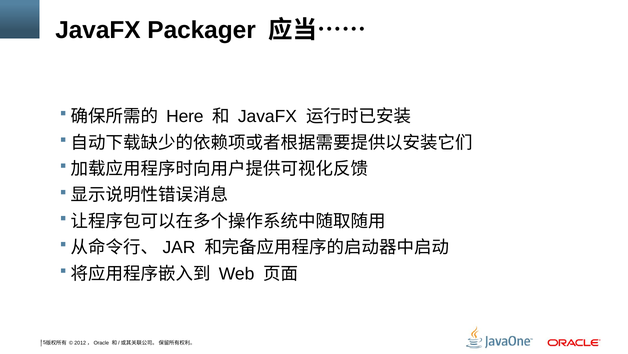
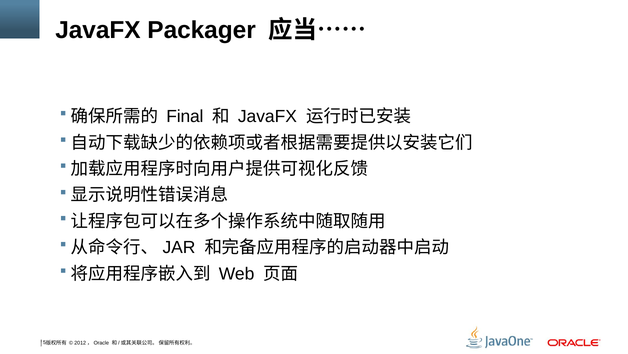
Here: Here -> Final (185, 116)
